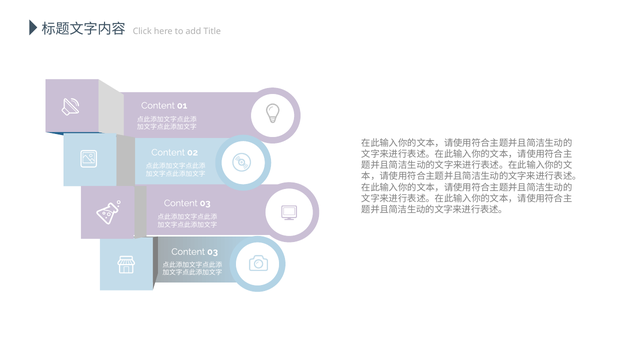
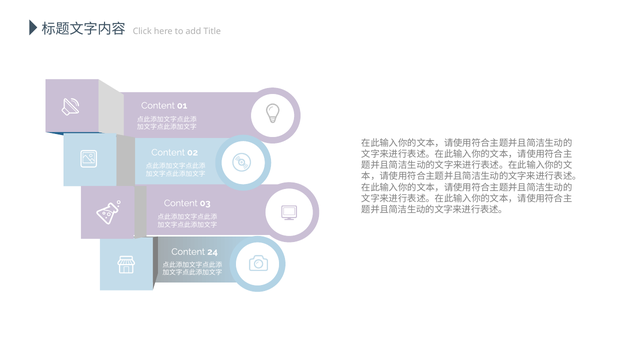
03: 03 -> 24 (213, 252)
